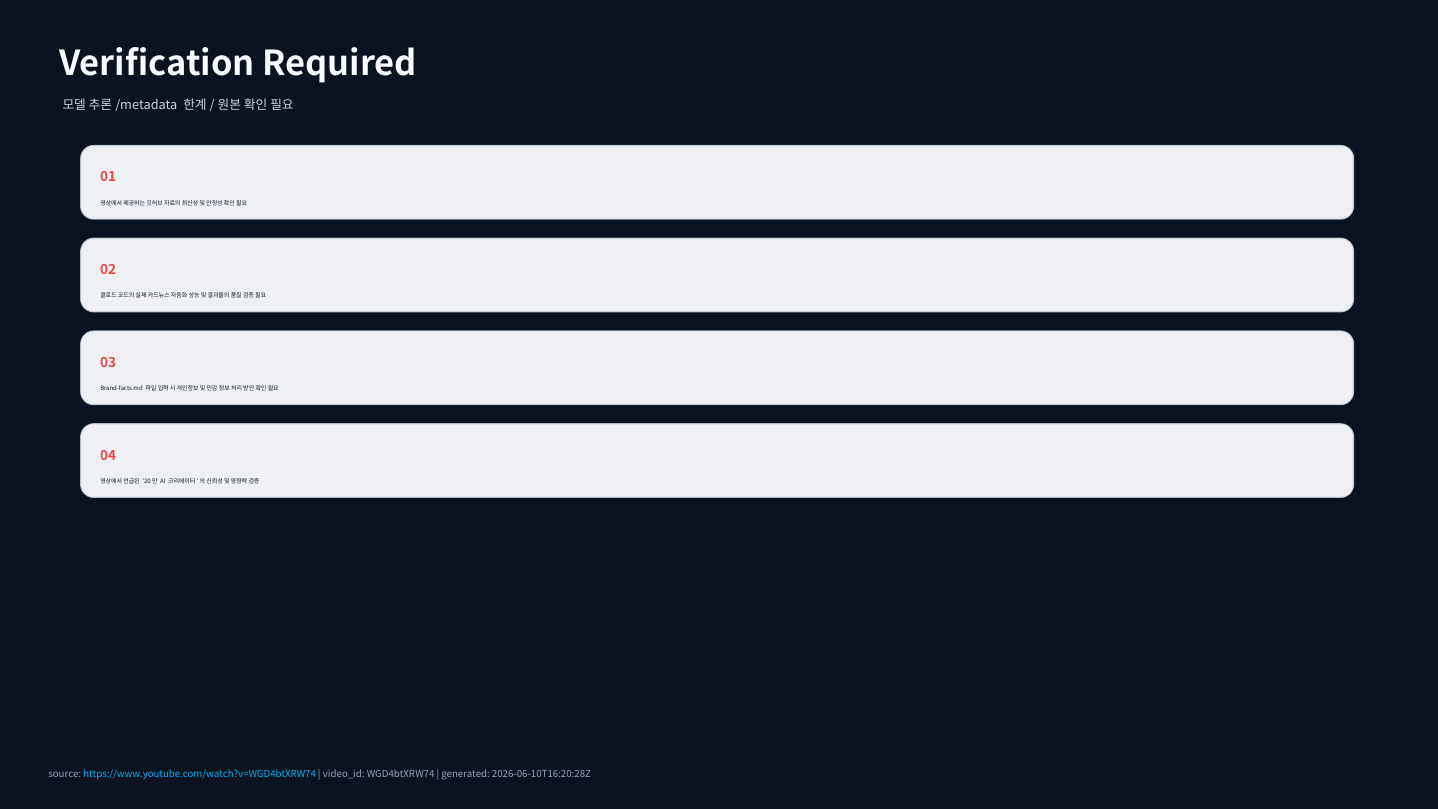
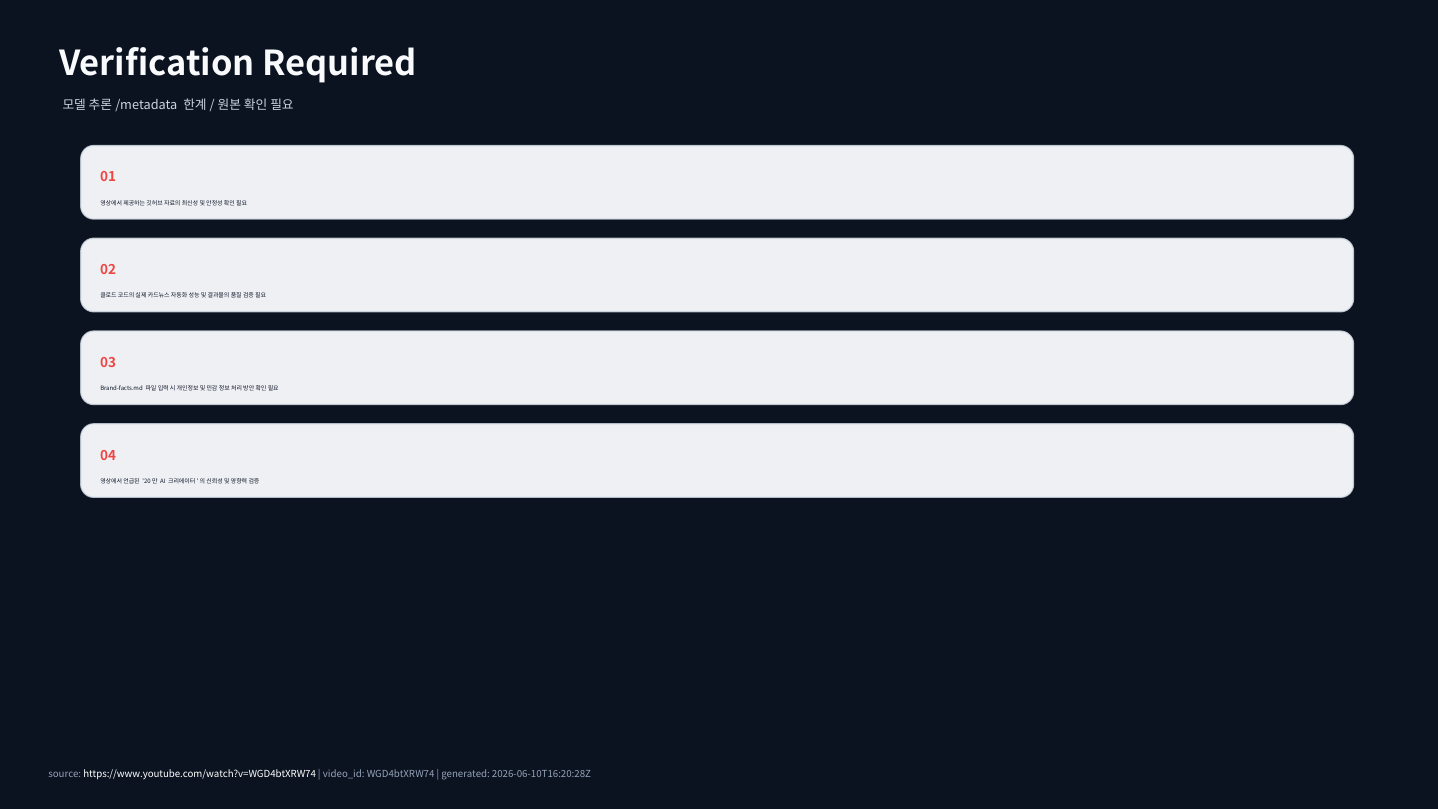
https://www.youtube.com/watch?v=WGD4btXRW74 colour: light blue -> white (200, 774)
